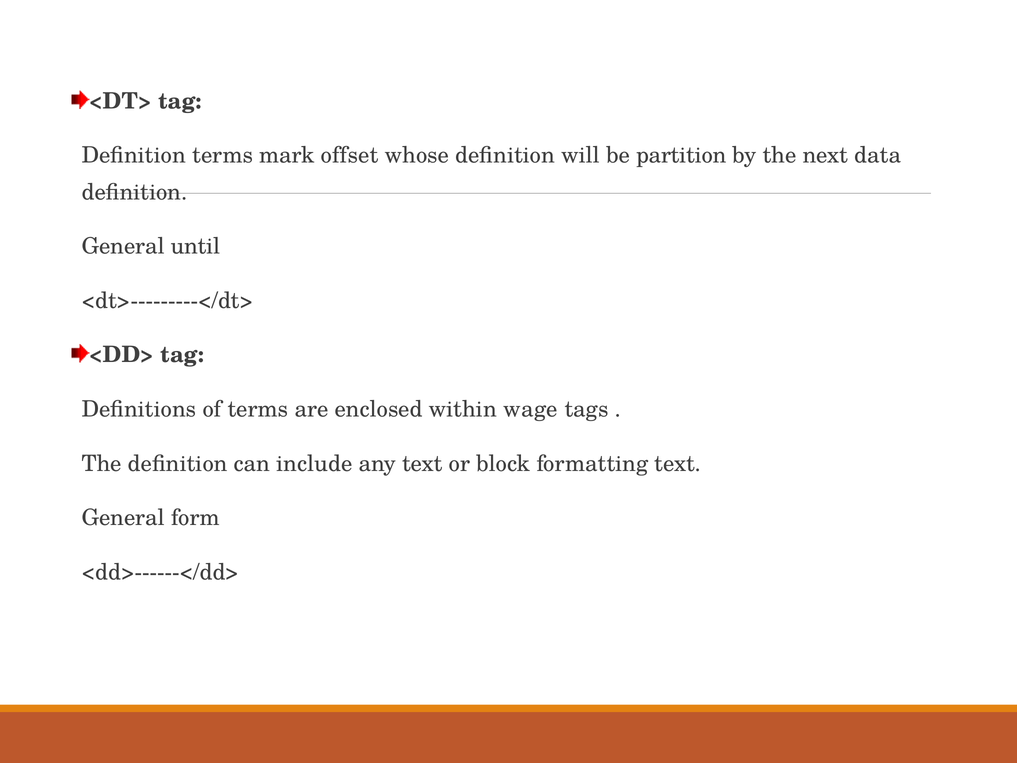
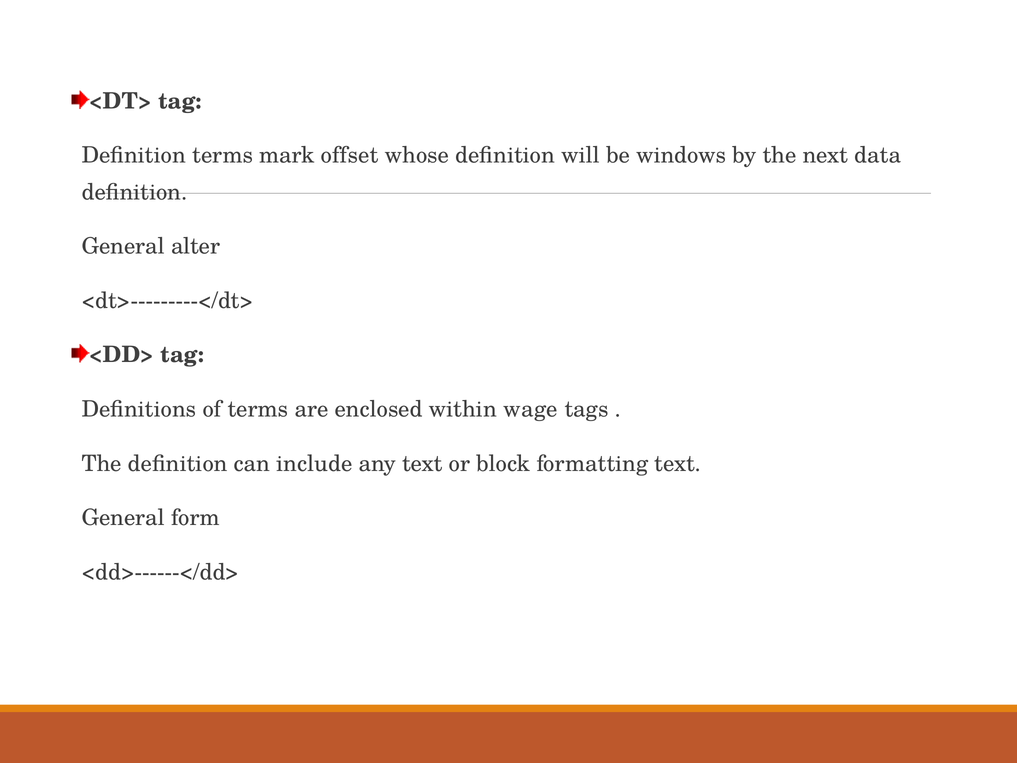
partition: partition -> windows (681, 155)
until: until -> alter (196, 246)
